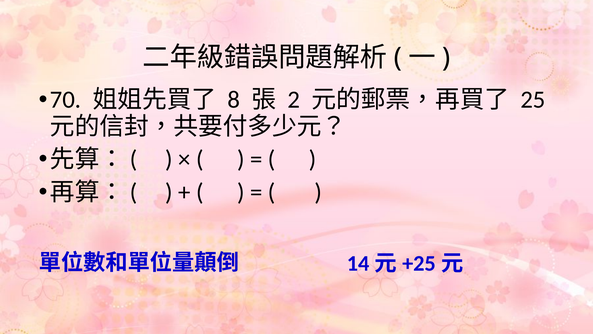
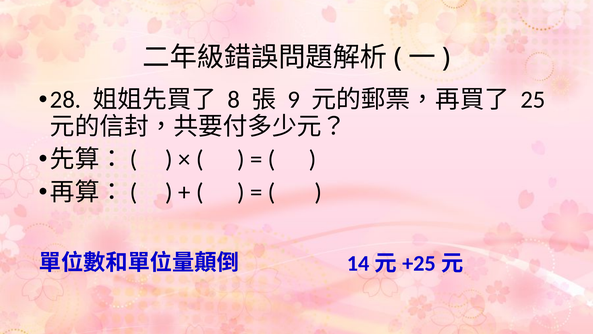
70: 70 -> 28 (66, 100)
2: 2 -> 9 (294, 100)
